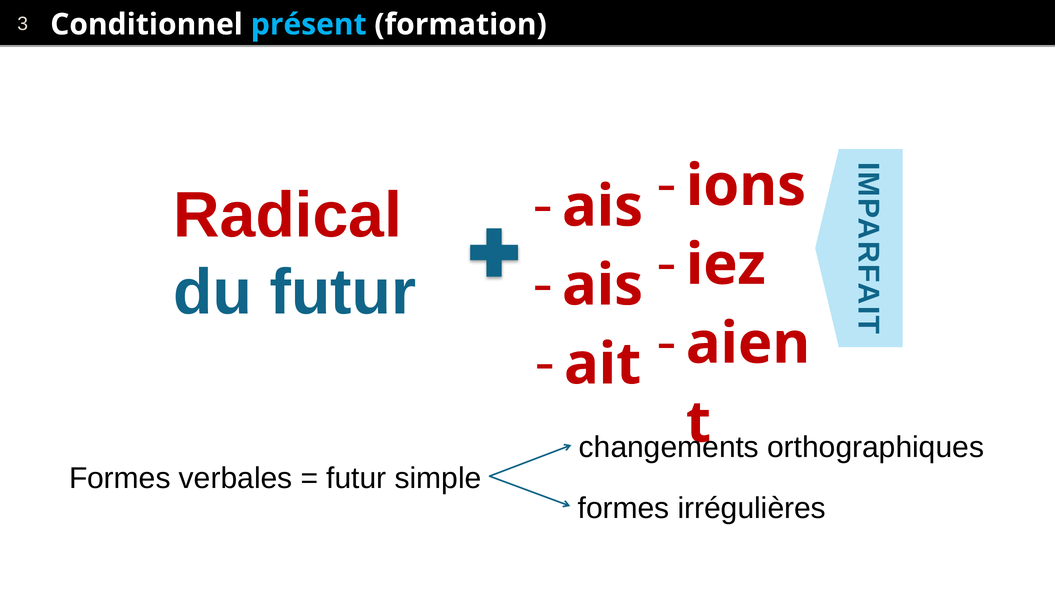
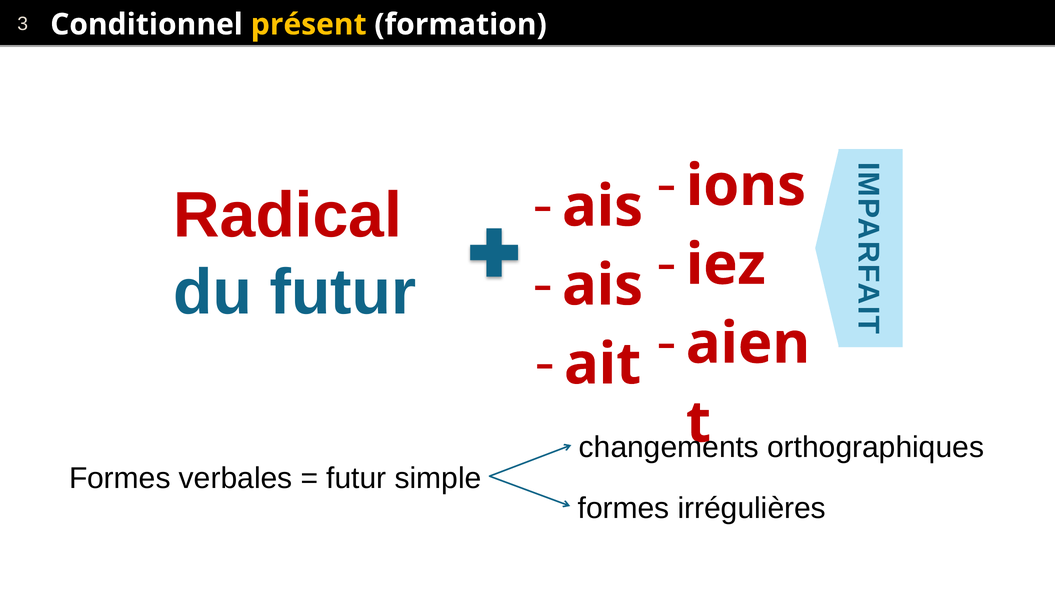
présent colour: light blue -> yellow (309, 25)
